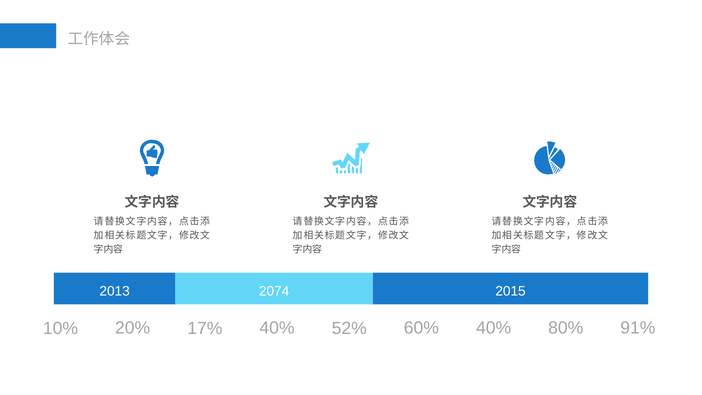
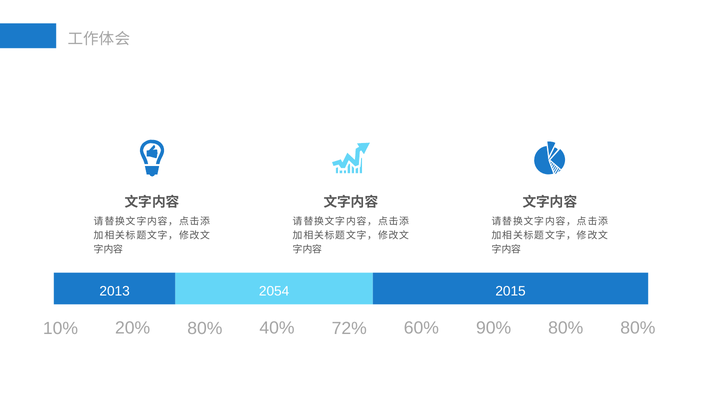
2074: 2074 -> 2054 (274, 291)
20% 17%: 17% -> 80% (205, 328)
52%: 52% -> 72% (349, 328)
60% 40%: 40% -> 90% (494, 328)
80% 91%: 91% -> 80% (638, 328)
